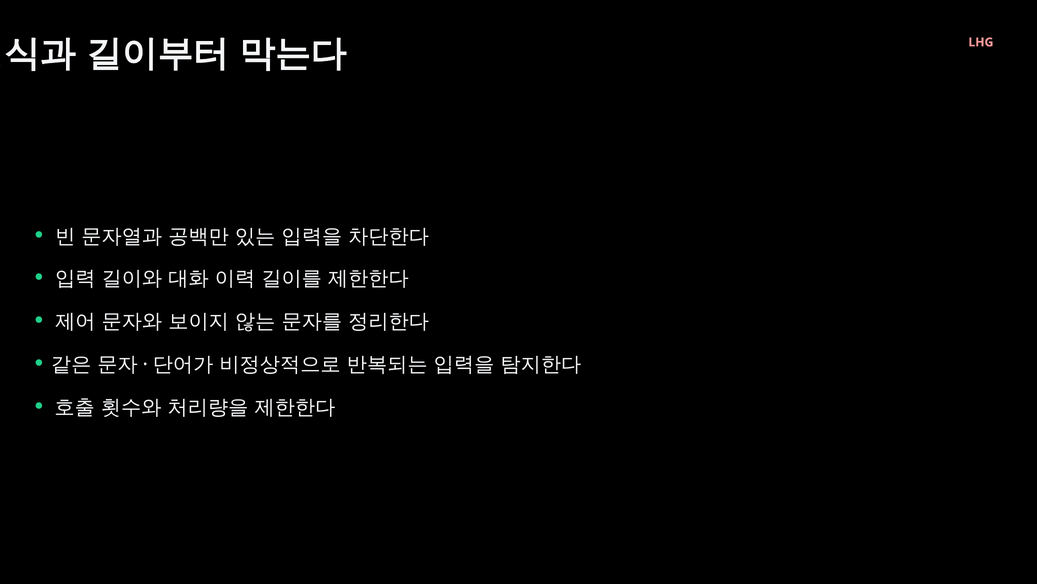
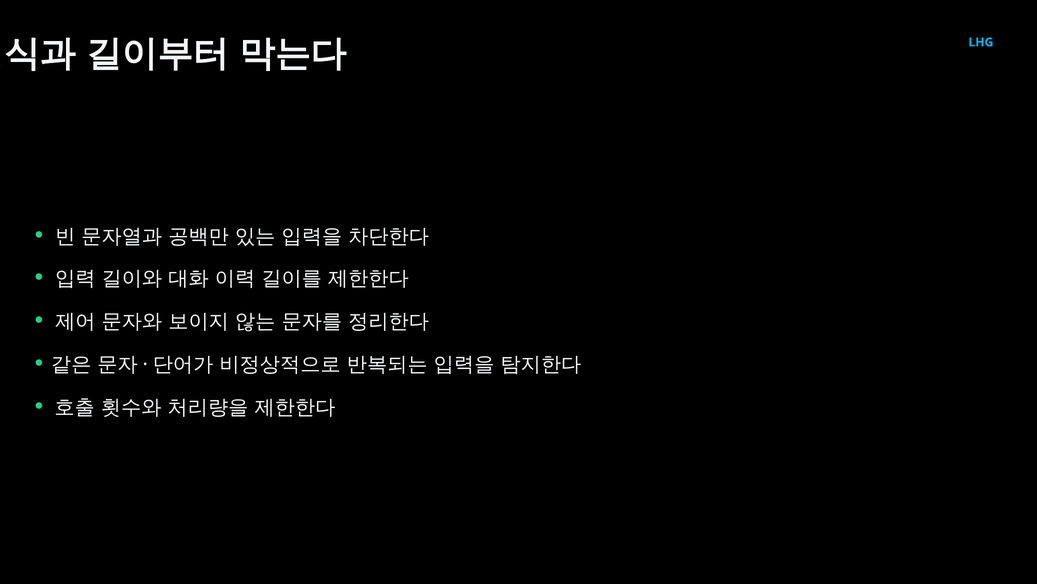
LHG colour: pink -> light blue (981, 42)
